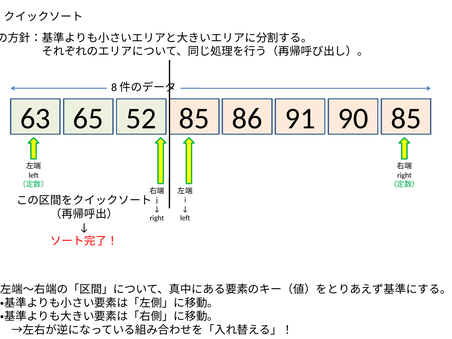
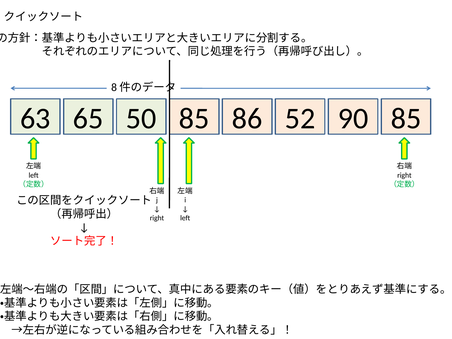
52: 52 -> 50 (141, 119)
91: 91 -> 52 (300, 119)
